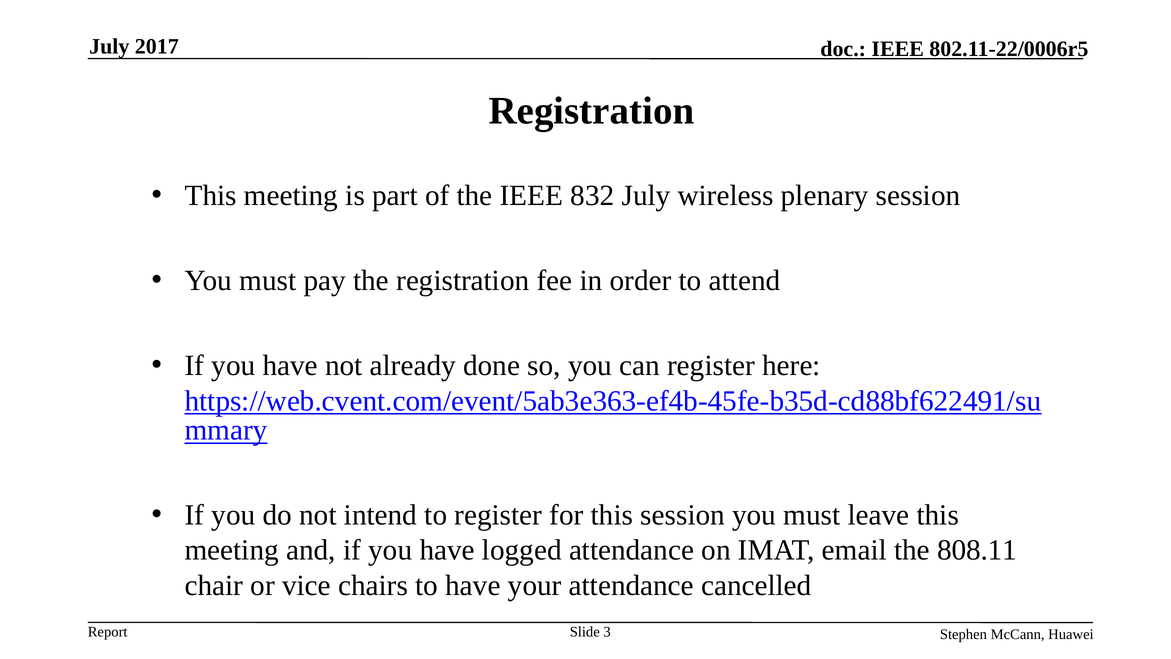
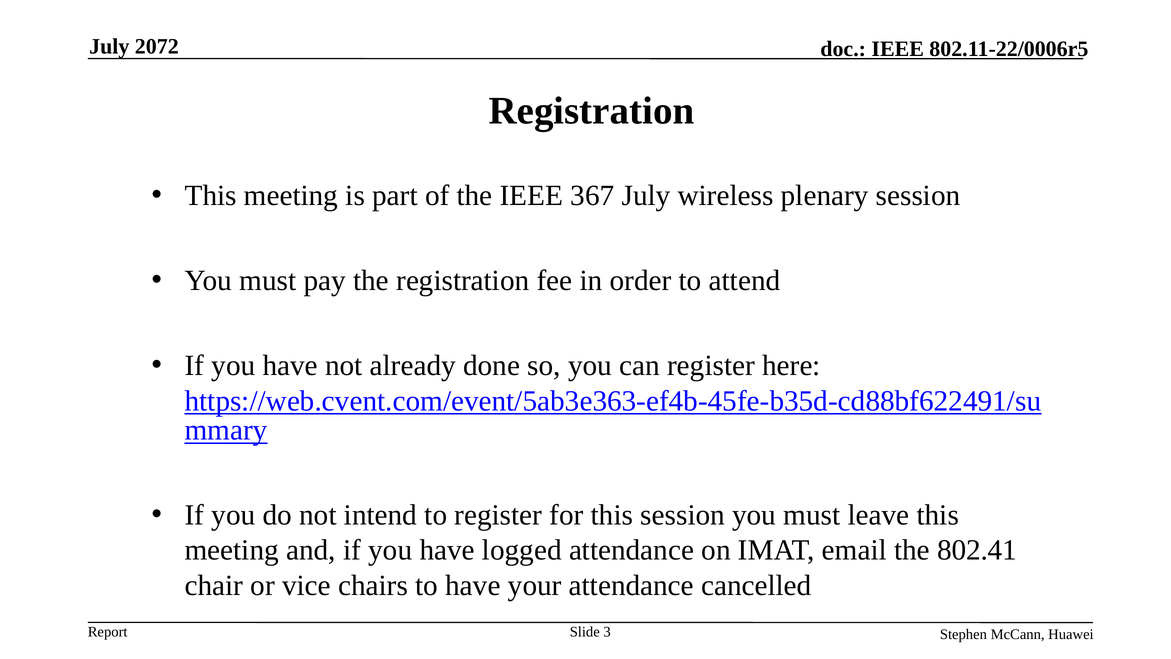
2017: 2017 -> 2072 (157, 47)
832: 832 -> 367 (592, 196)
808.11: 808.11 -> 802.41 (977, 550)
